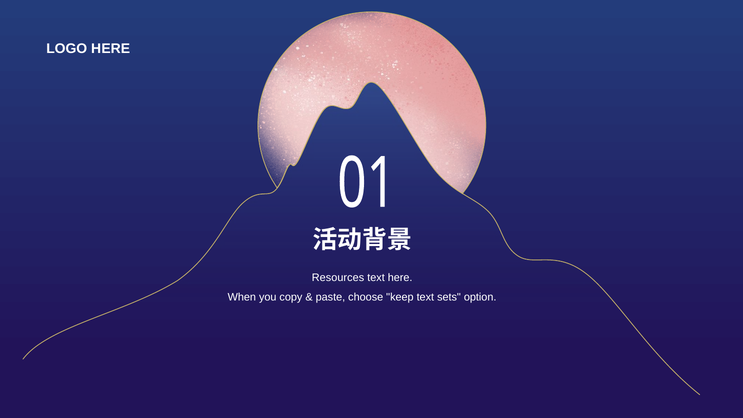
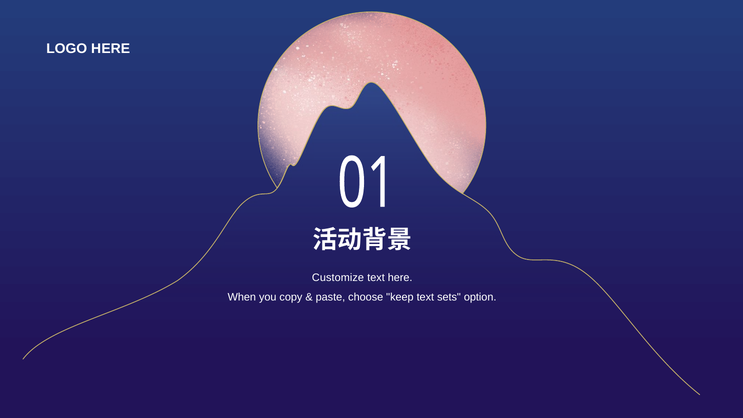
Resources: Resources -> Customize (338, 277)
